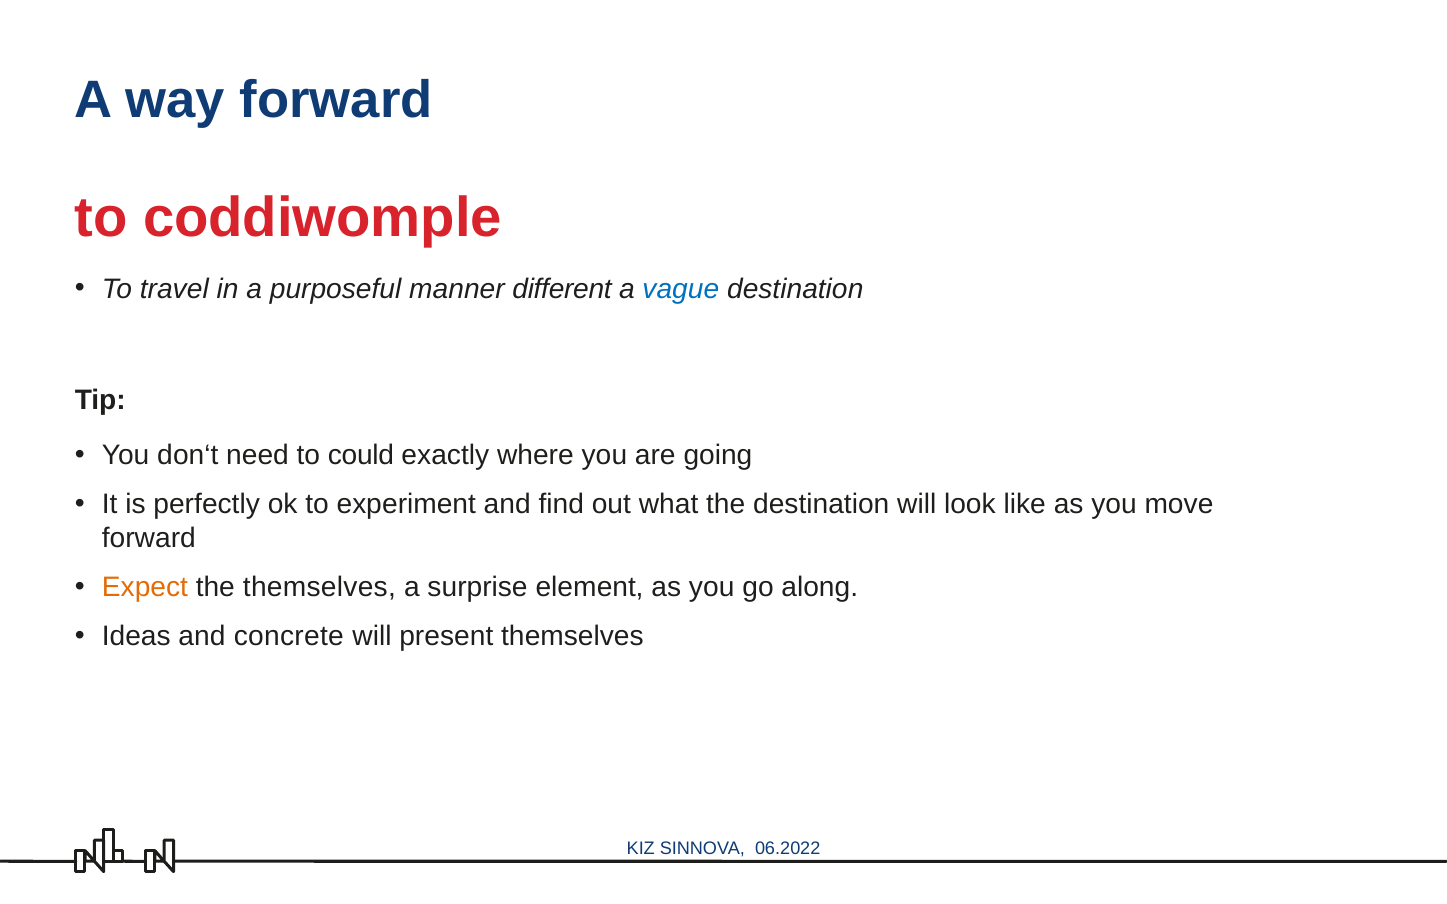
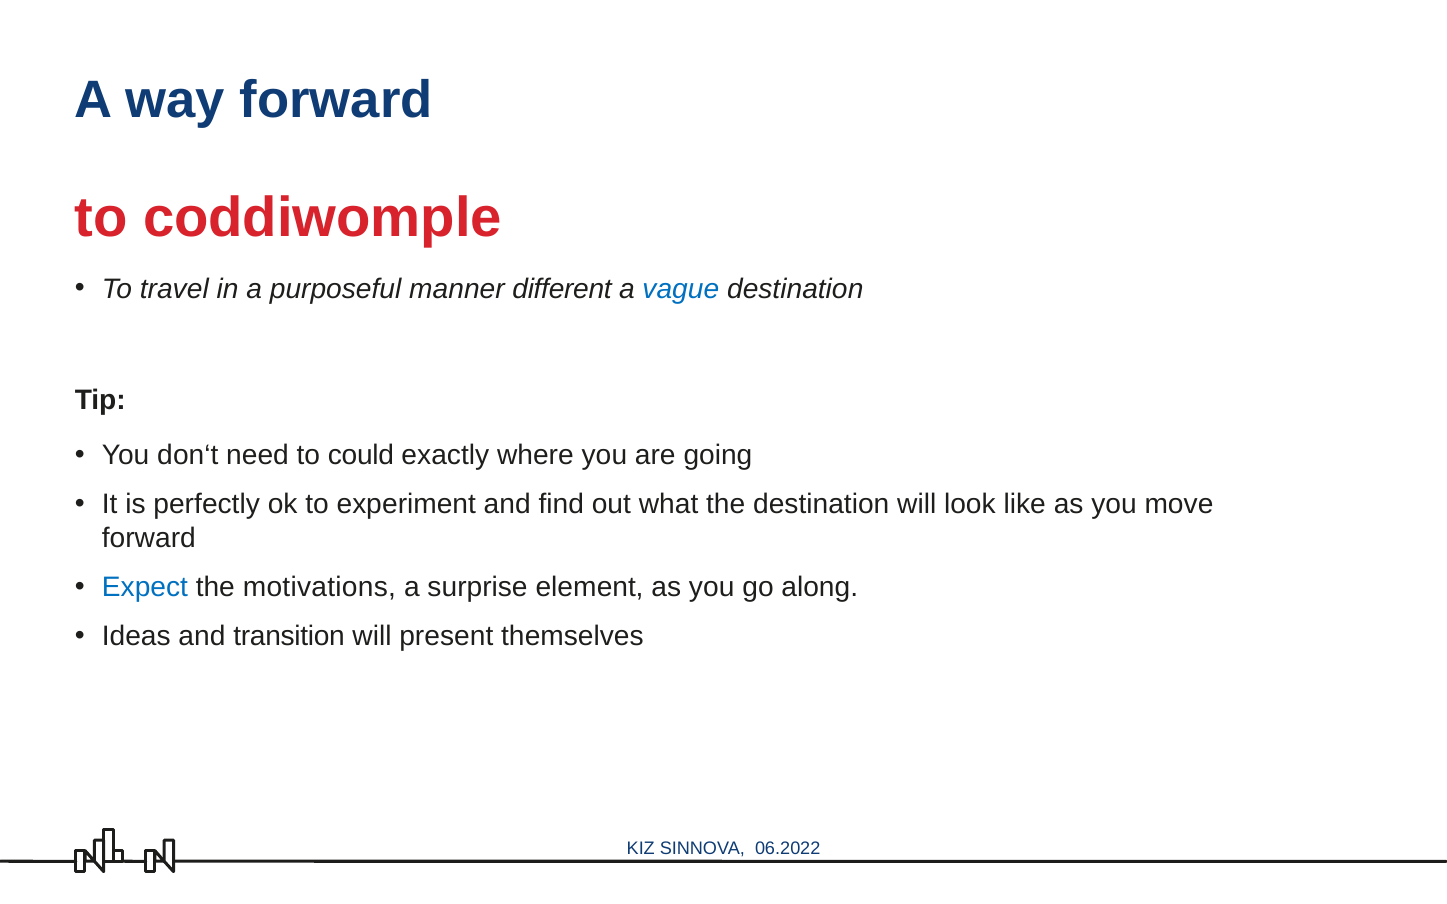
Expect colour: orange -> blue (145, 588)
the themselves: themselves -> motivations (319, 588)
concrete: concrete -> transition (289, 637)
